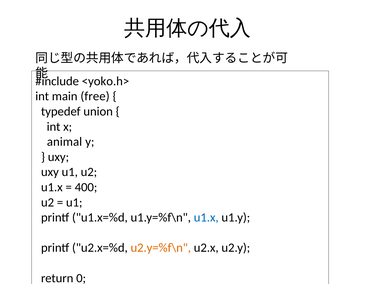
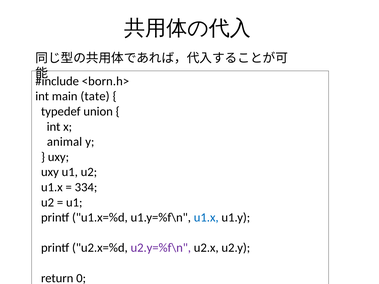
<yoko.h>: <yoko.h> -> <born.h> (105, 81)
free: free -> tate (95, 96)
400: 400 -> 334 (86, 187)
u2.y=%f\n colour: orange -> purple (161, 248)
